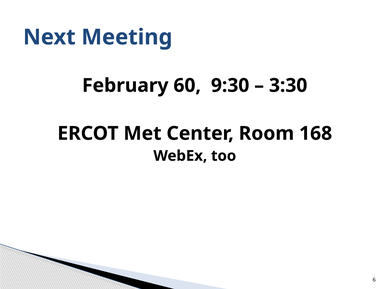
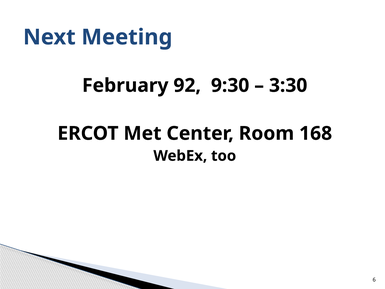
60: 60 -> 92 (187, 85)
